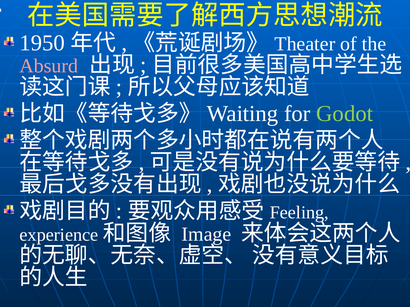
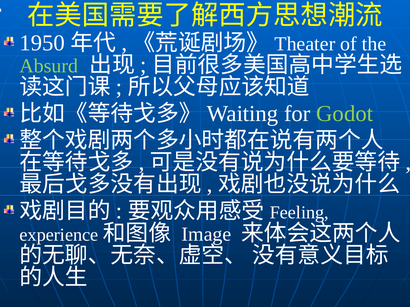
Absurd colour: pink -> light green (49, 66)
